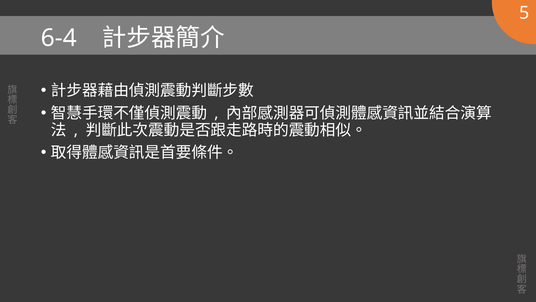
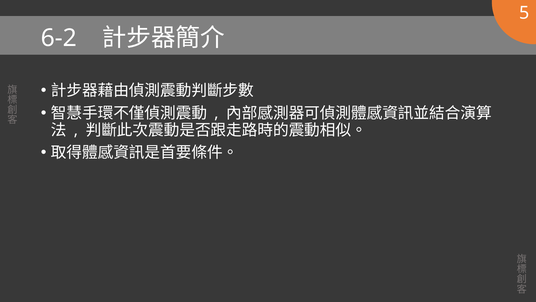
6-4: 6-4 -> 6-2 (59, 38)
